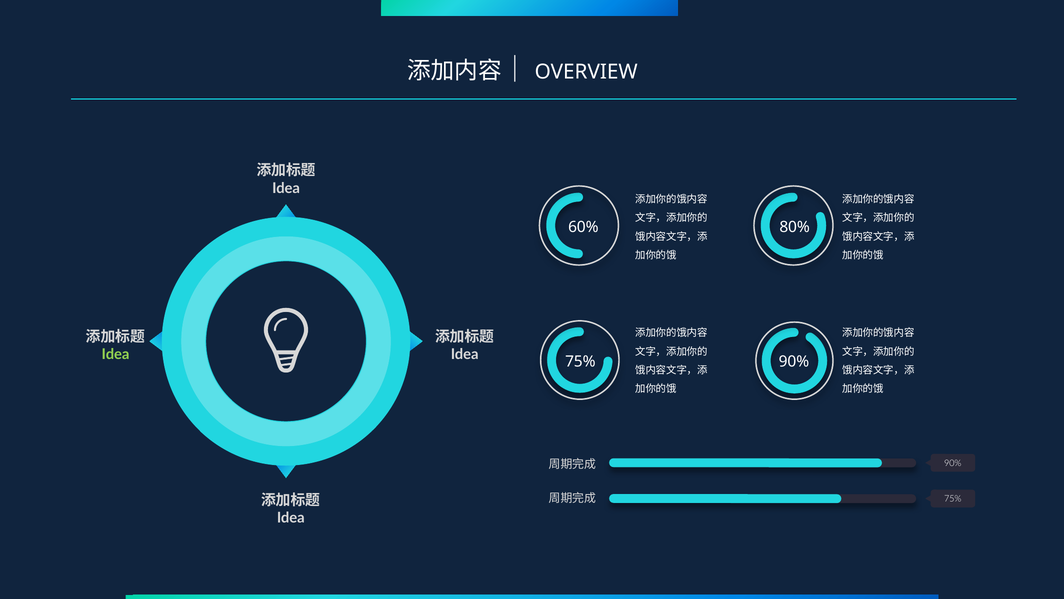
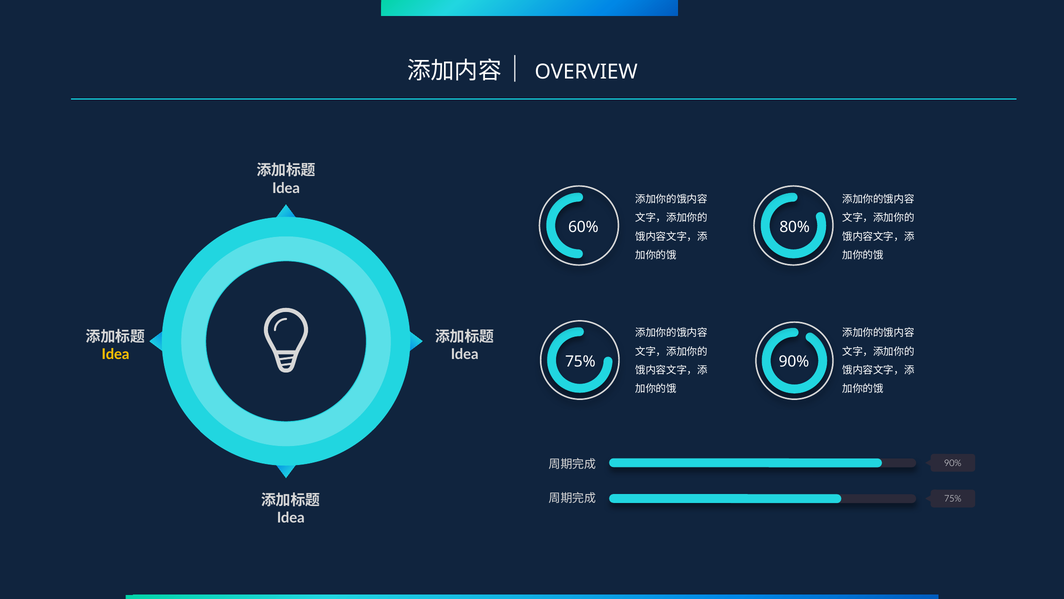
Idea colour: light green -> yellow (115, 354)
